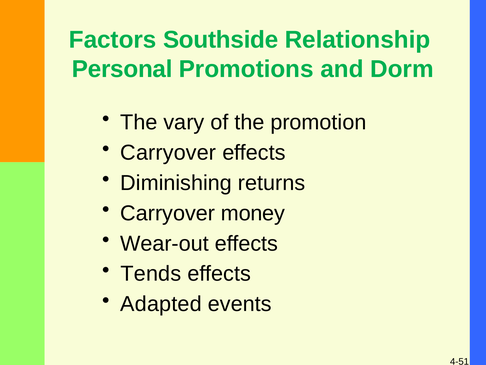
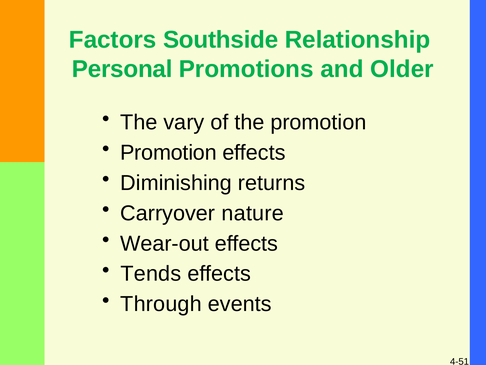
Dorm: Dorm -> Older (402, 69)
Carryover: Carryover -> Promotion (168, 152)
money: money -> nature (253, 213)
Adapted: Adapted -> Through (161, 304)
